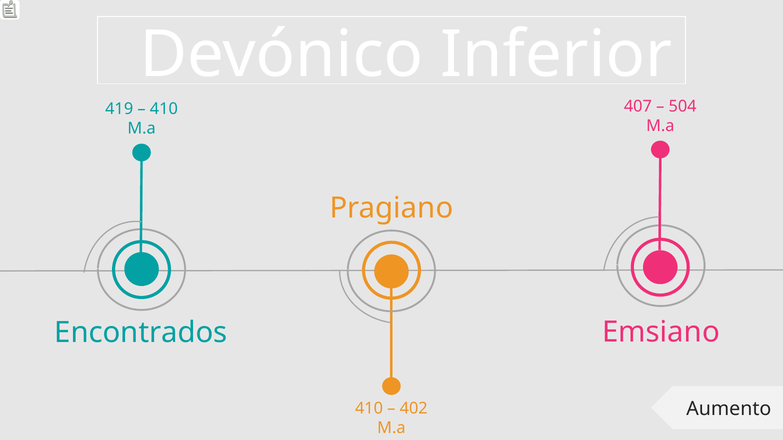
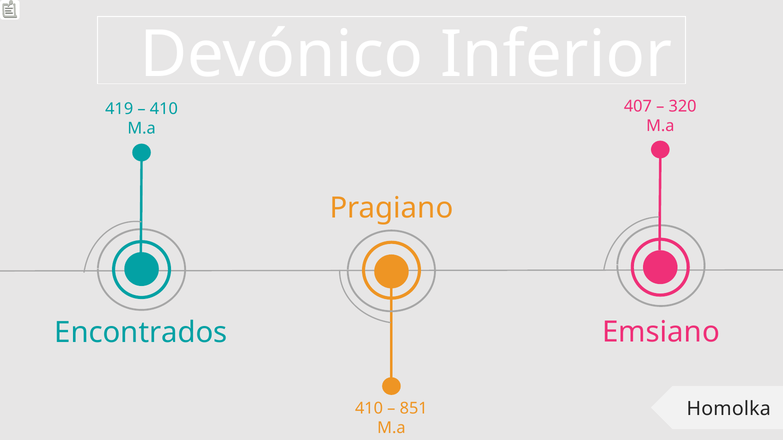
504: 504 -> 320 (683, 107)
Aumento: Aumento -> Homolka (729, 409)
402: 402 -> 851 (414, 409)
